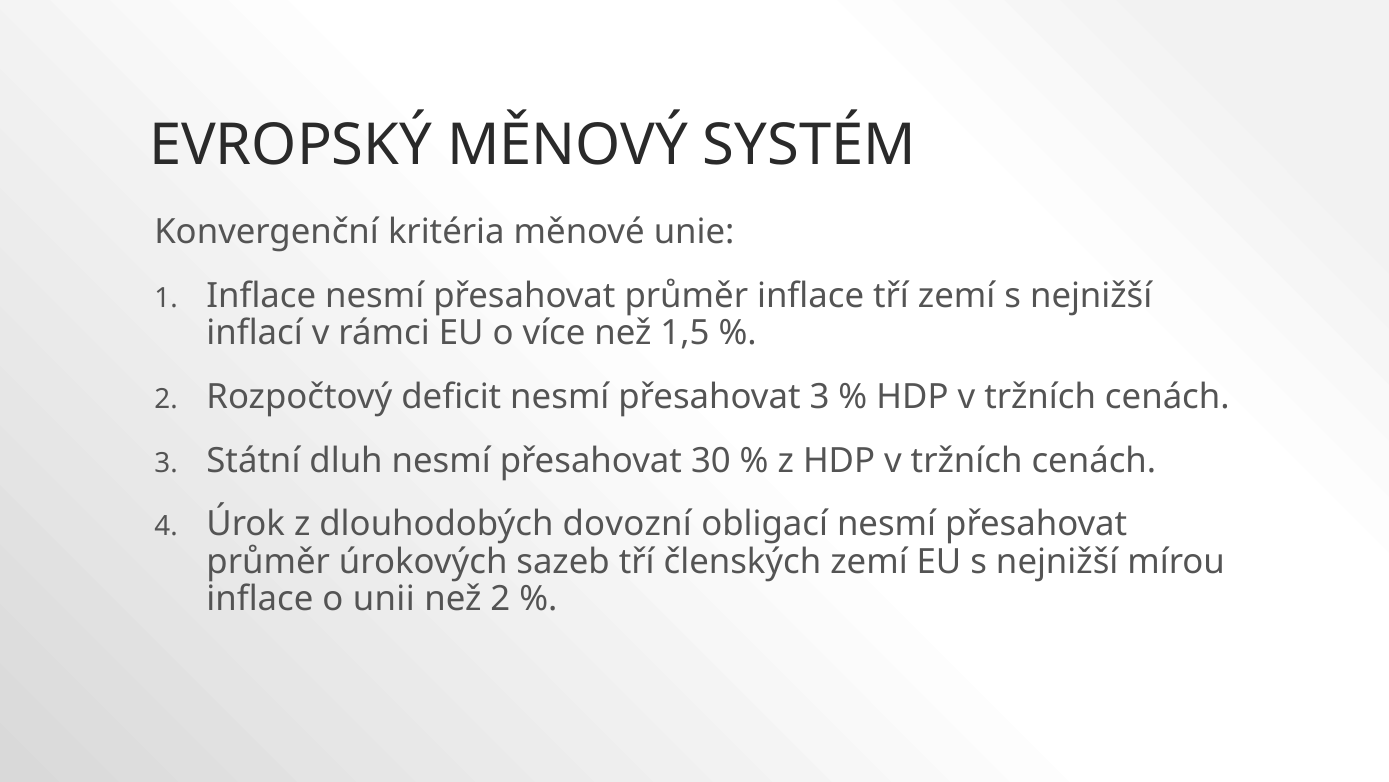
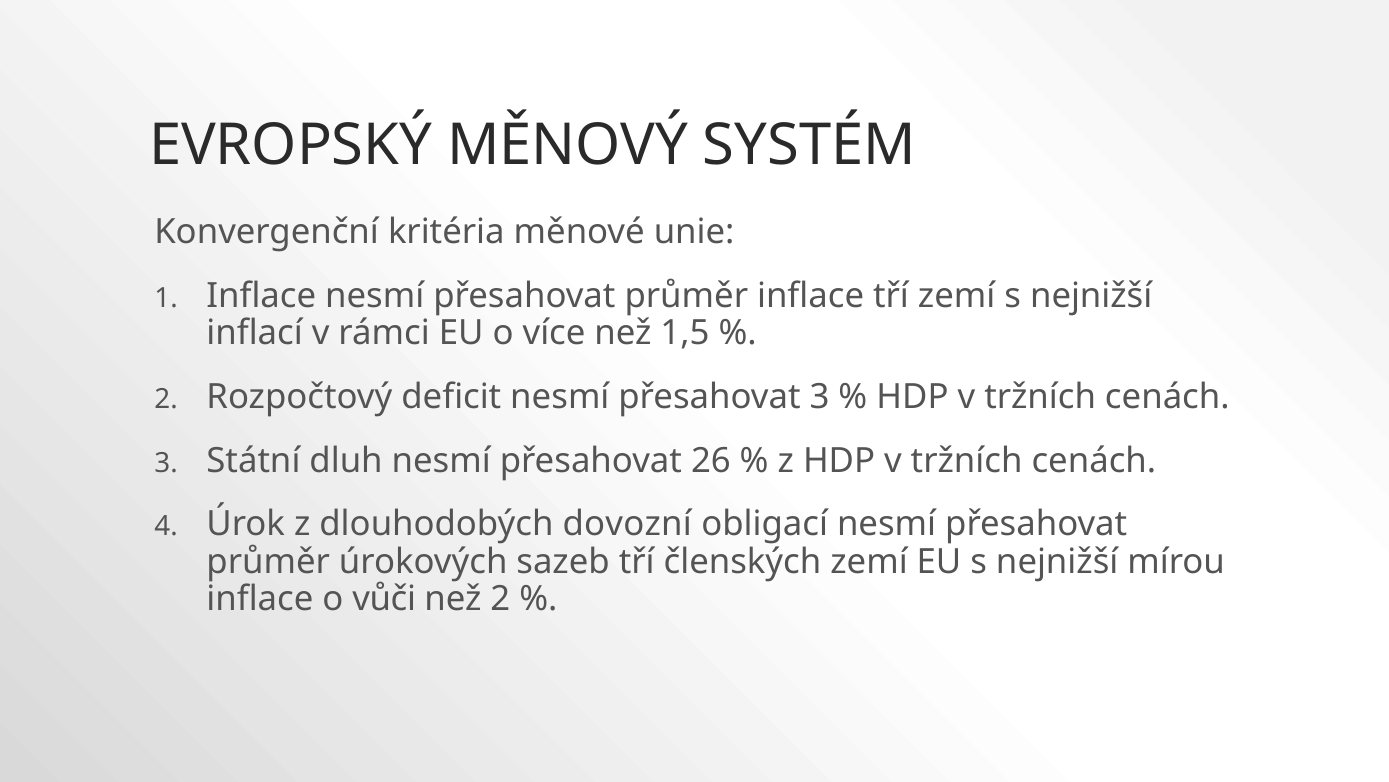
30: 30 -> 26 (711, 460)
unii: unii -> vůči (384, 599)
